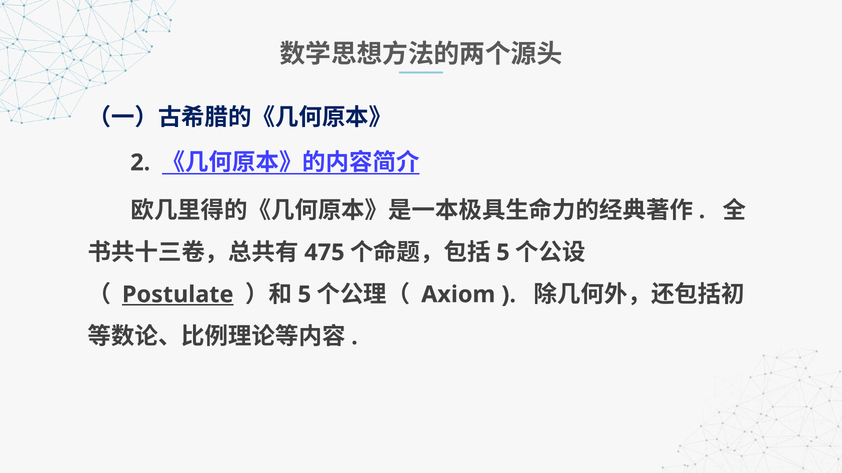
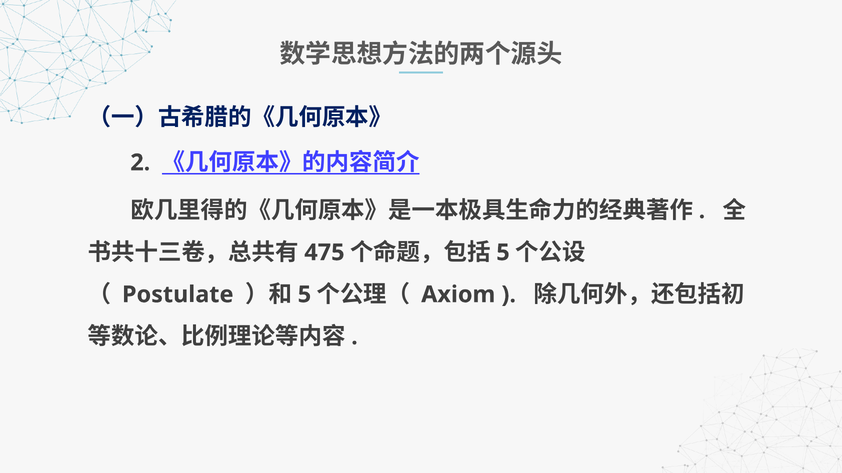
Postulate underline: present -> none (178, 295)
